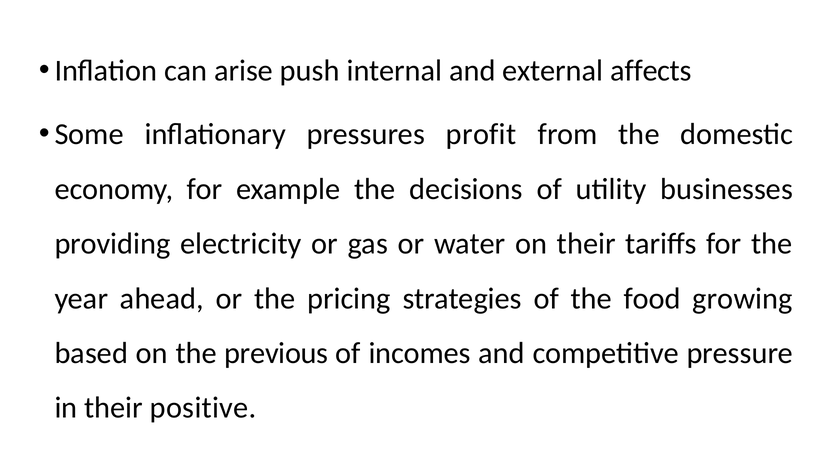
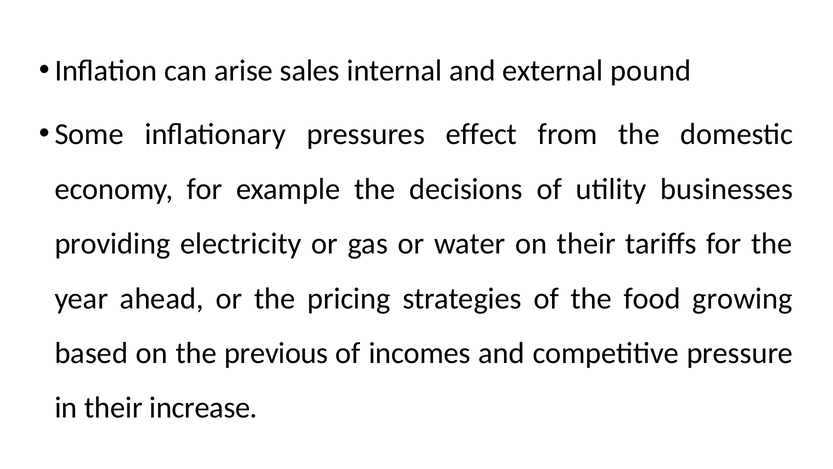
push: push -> sales (310, 71)
affects: affects -> pound (651, 71)
profit: profit -> effect (481, 134)
positive: positive -> increase (203, 408)
